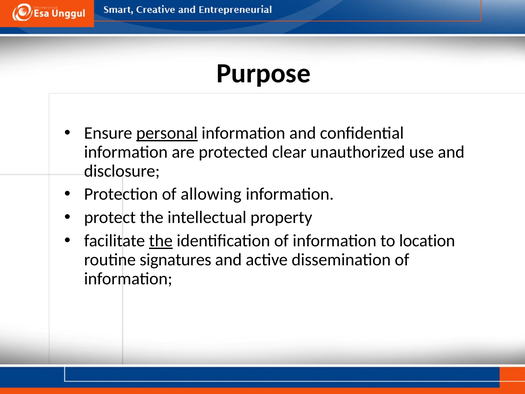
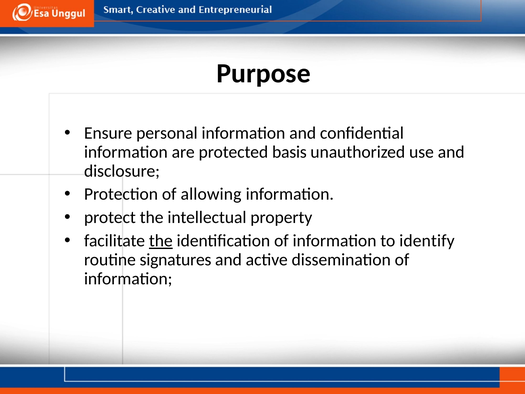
personal underline: present -> none (167, 133)
clear: clear -> basis (289, 152)
location: location -> identify (427, 241)
